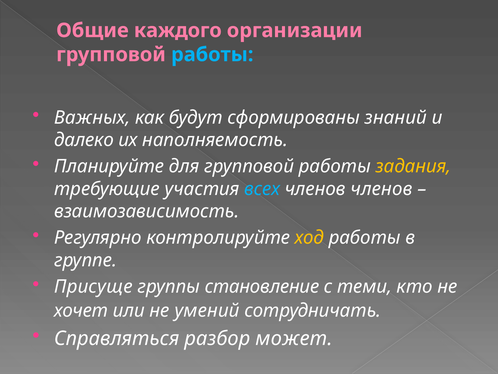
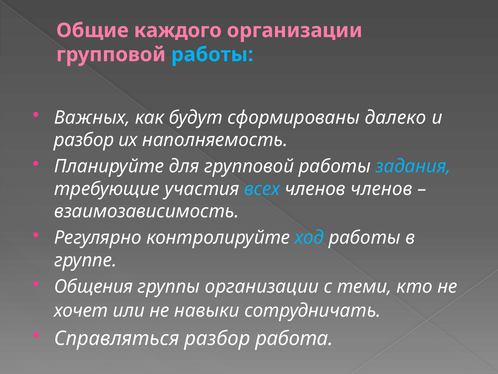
знаний: знаний -> далеко (396, 118)
далеко: далеко -> разбор (84, 140)
задания colour: yellow -> light blue (413, 166)
ход colour: yellow -> light blue (309, 237)
Присуще: Присуще -> Общения (94, 286)
группы становление: становление -> организации (262, 286)
умений: умений -> навыки (207, 310)
может: может -> работа (294, 338)
